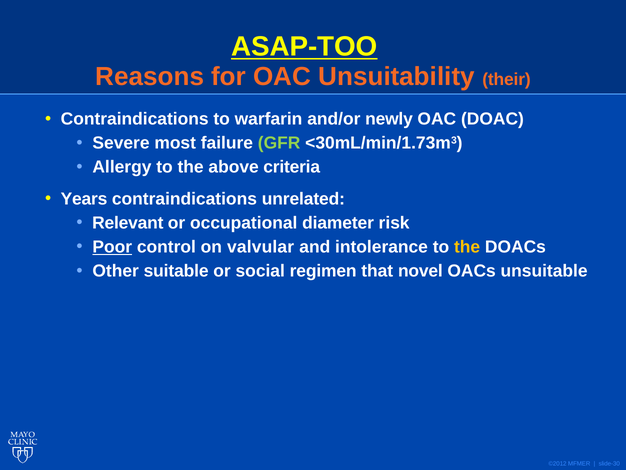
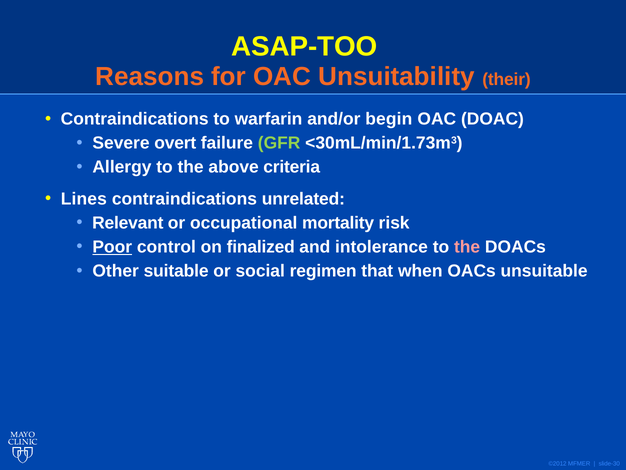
ASAP-TOO underline: present -> none (304, 47)
newly: newly -> begin (389, 119)
most: most -> overt (175, 143)
Years: Years -> Lines (84, 199)
diameter: diameter -> mortality (338, 223)
valvular: valvular -> finalized (261, 247)
the colour: yellow -> pink (467, 247)
novel: novel -> when (420, 271)
